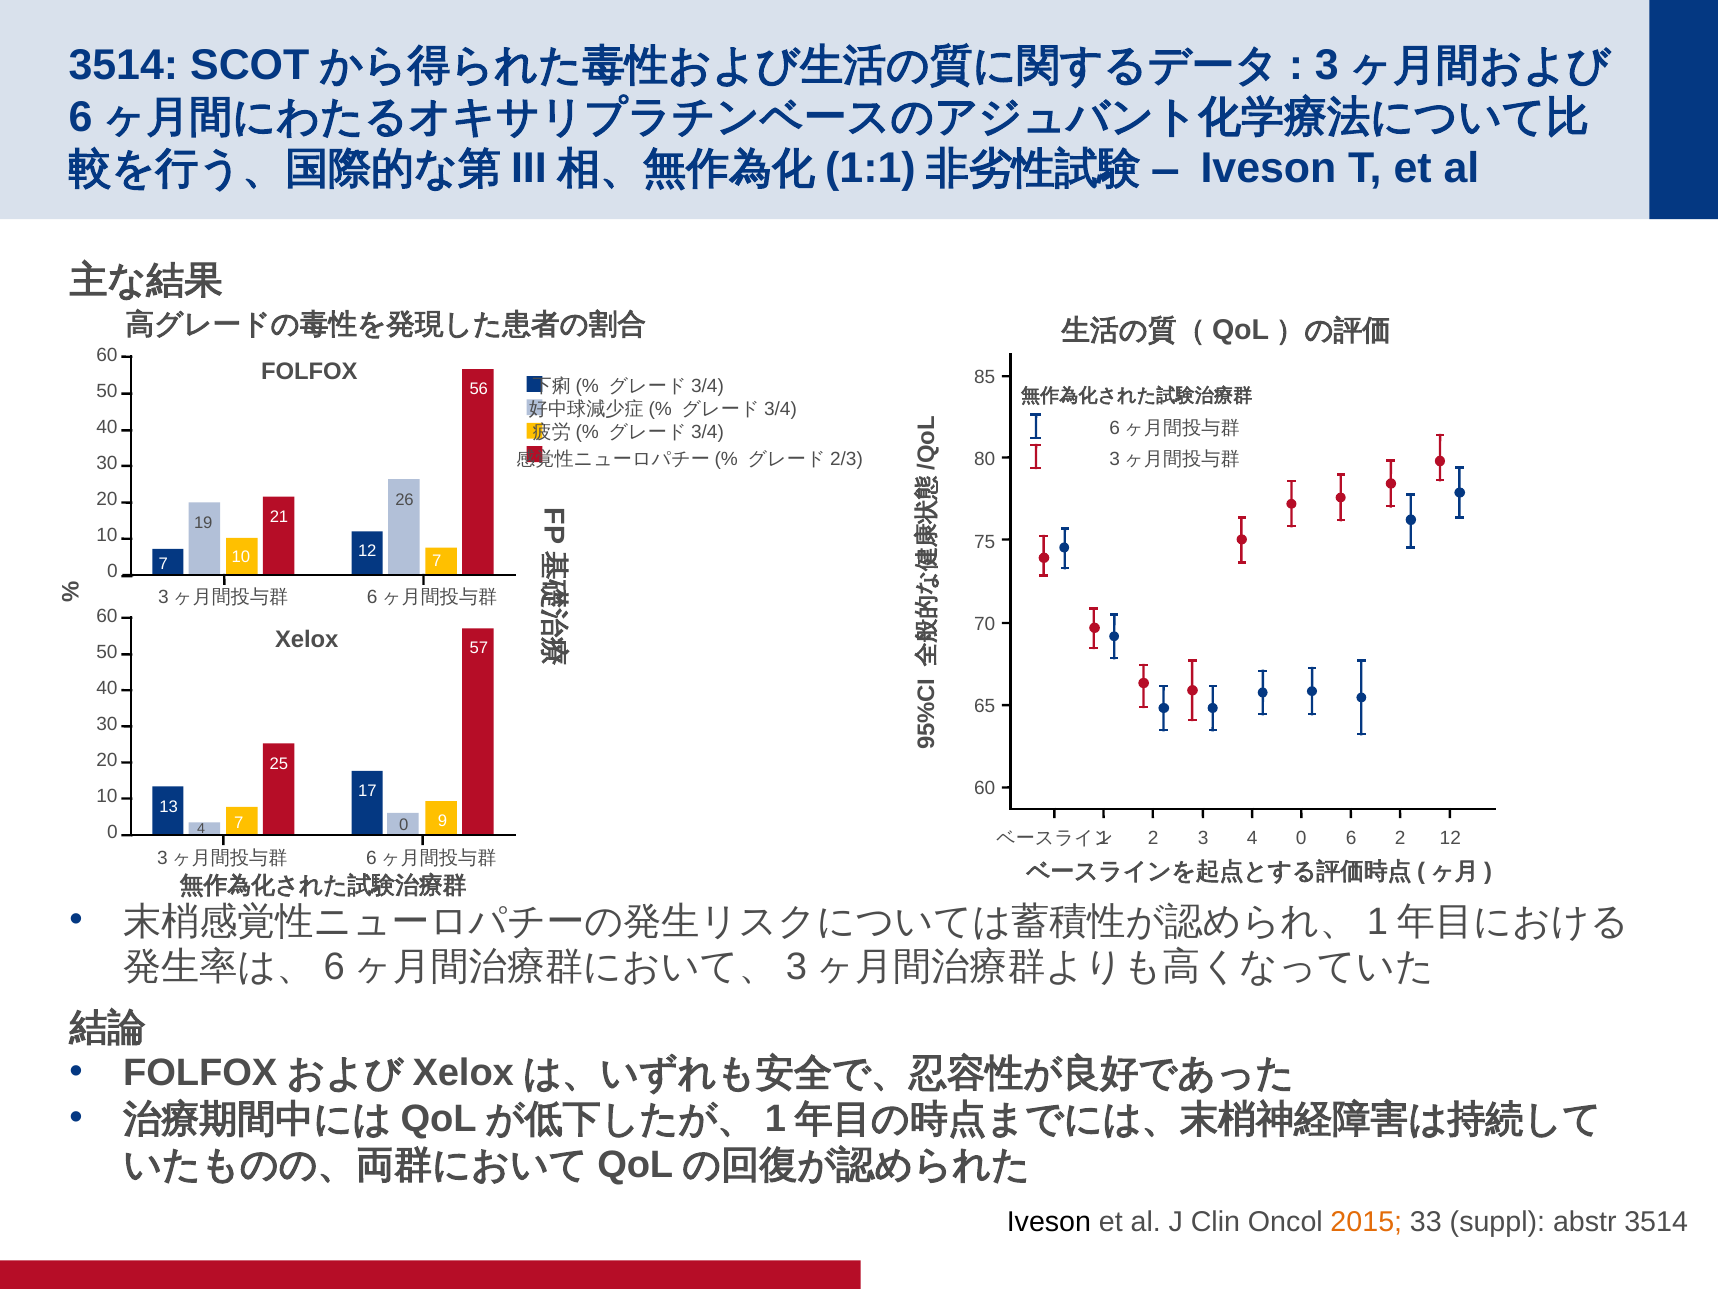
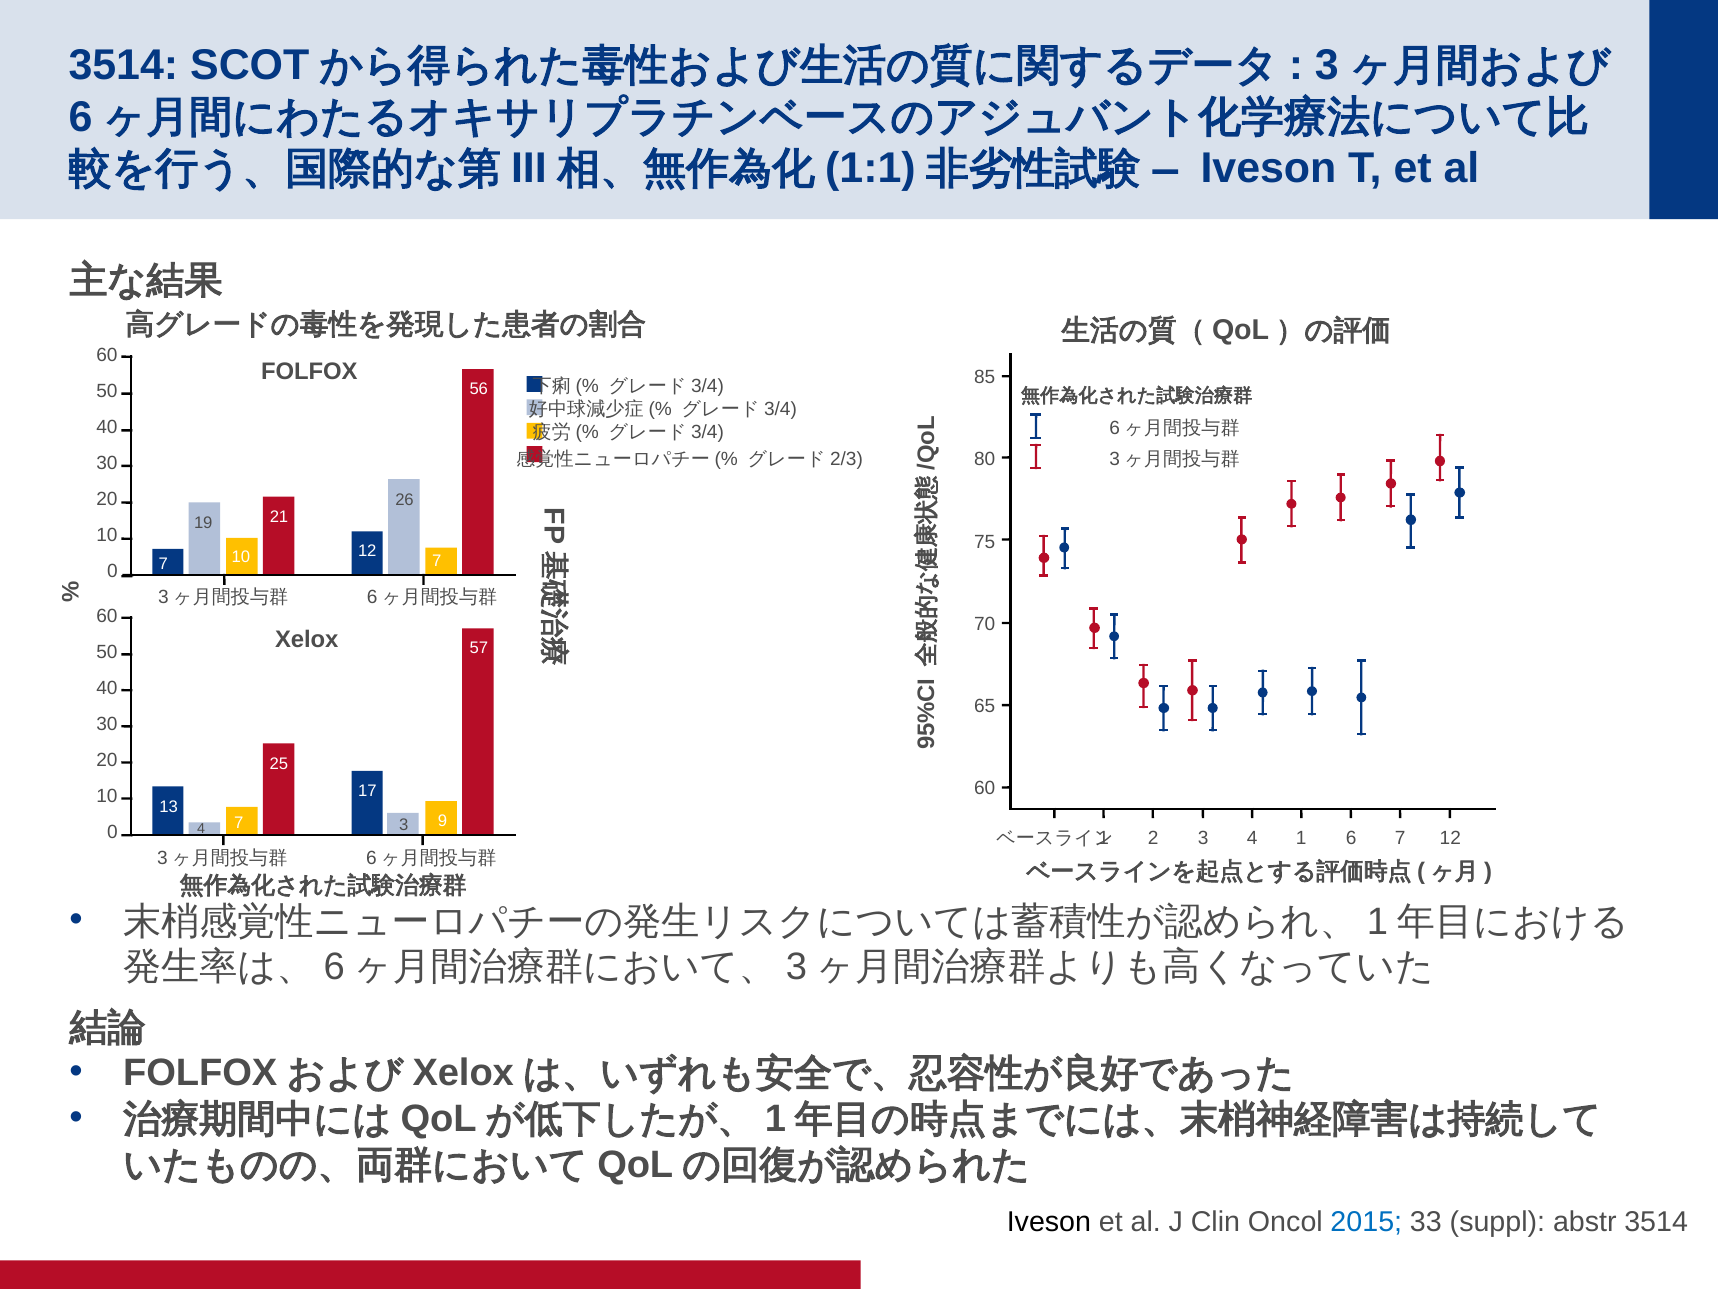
7 0: 0 -> 3 (404, 825)
4 0: 0 -> 1 (1301, 838)
2: 2 -> 7 (1400, 838)
2015 colour: orange -> blue (1366, 1222)
